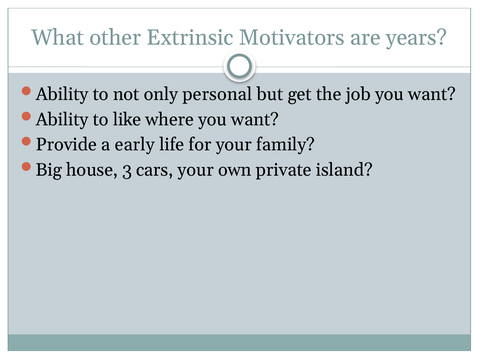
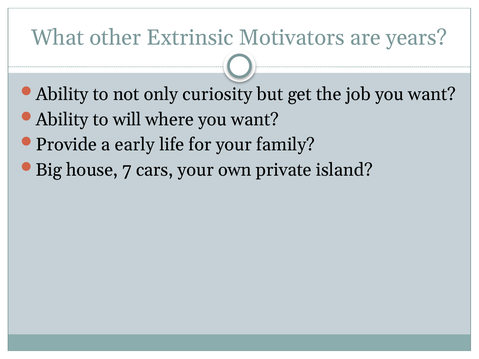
personal: personal -> curiosity (217, 94)
like: like -> will (127, 120)
3: 3 -> 7 (127, 170)
